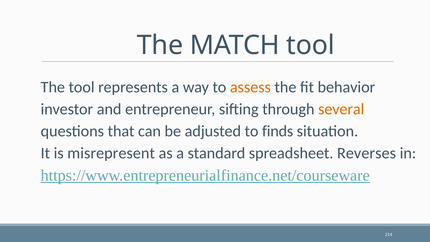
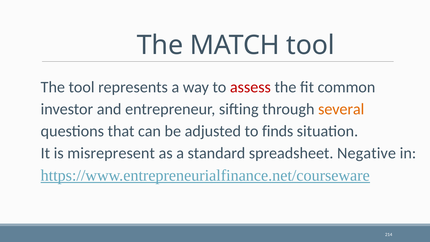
assess colour: orange -> red (250, 87)
behavior: behavior -> common (346, 87)
Reverses: Reverses -> Negative (367, 153)
